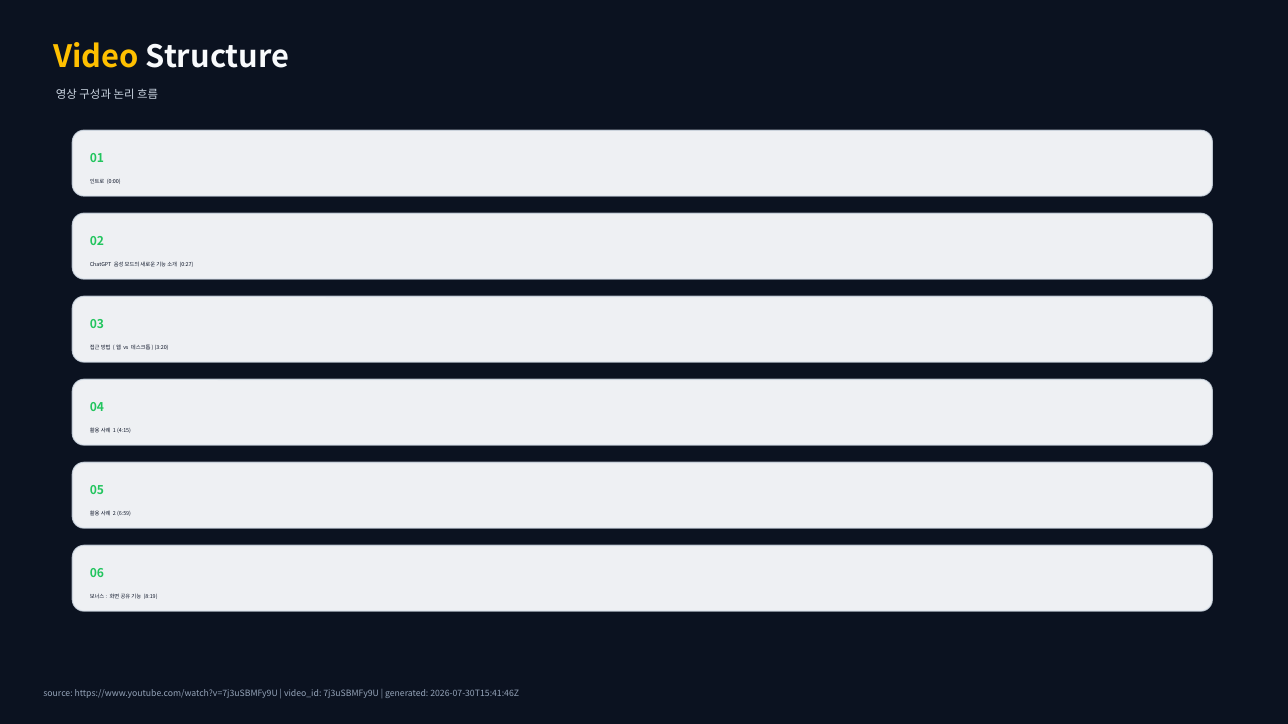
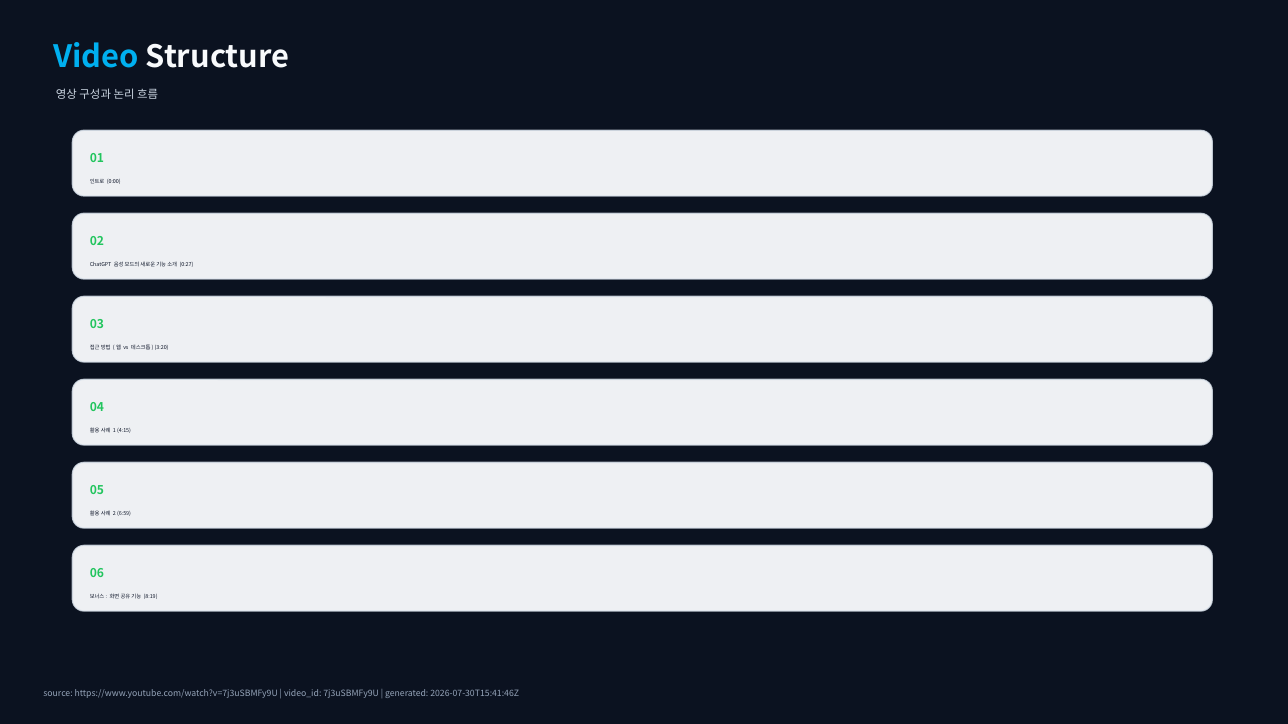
Video colour: yellow -> light blue (96, 58)
